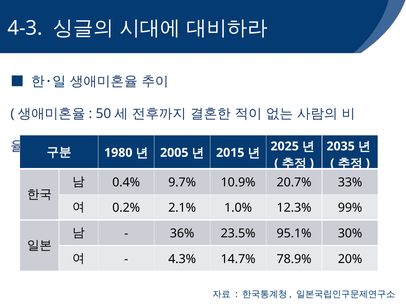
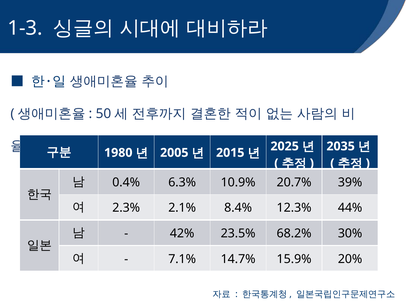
4-3: 4-3 -> 1-3 (25, 28)
9.7%: 9.7% -> 6.3% (182, 183)
33%: 33% -> 39% (350, 183)
0.2%: 0.2% -> 2.3% (126, 208)
1.0%: 1.0% -> 8.4% (238, 208)
99%: 99% -> 44% (350, 208)
36%: 36% -> 42% (182, 234)
95.1%: 95.1% -> 68.2% (294, 234)
4.3%: 4.3% -> 7.1% (182, 259)
78.9%: 78.9% -> 15.9% (294, 259)
